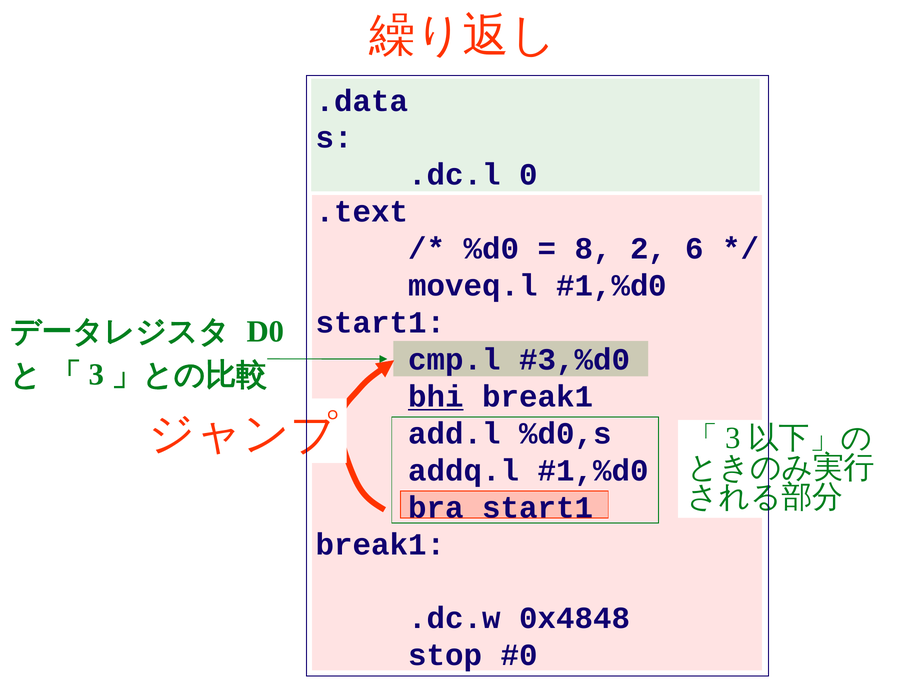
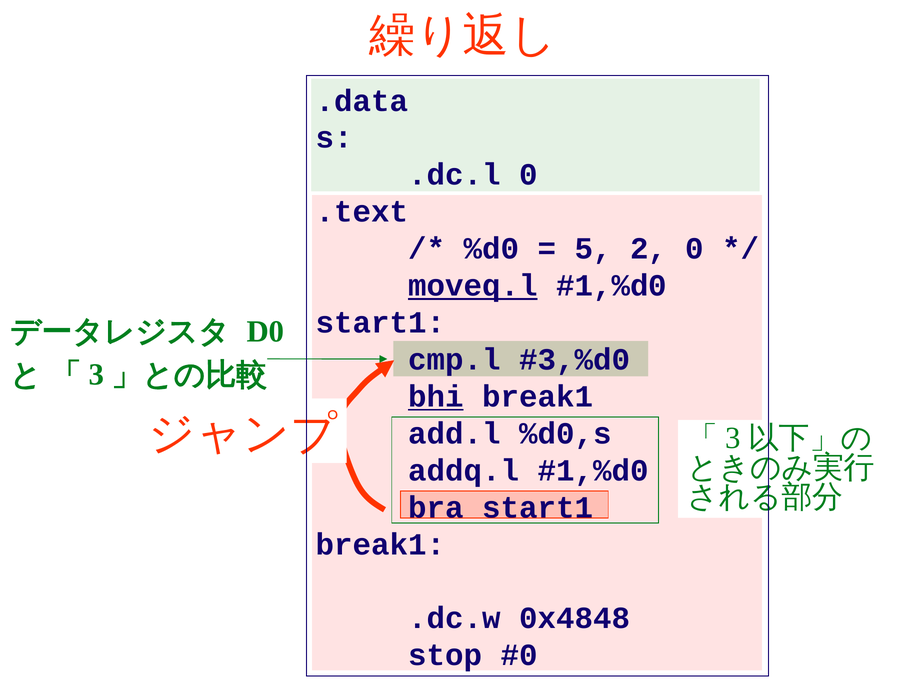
8: 8 -> 5 (593, 249)
2 6: 6 -> 0 (695, 249)
moveq.l underline: none -> present (473, 286)
